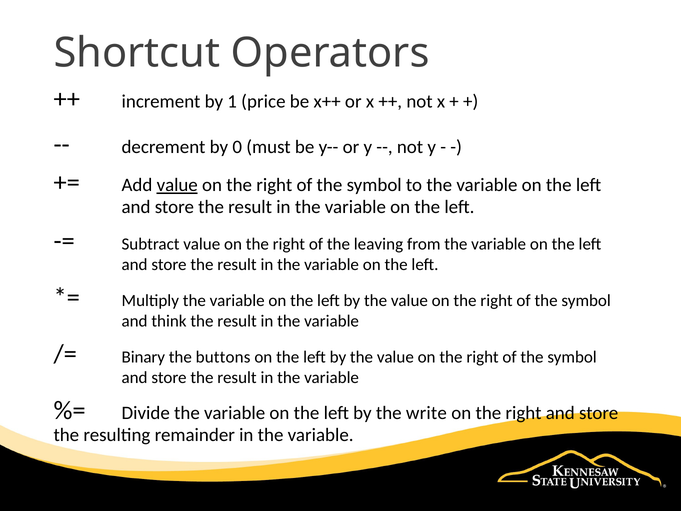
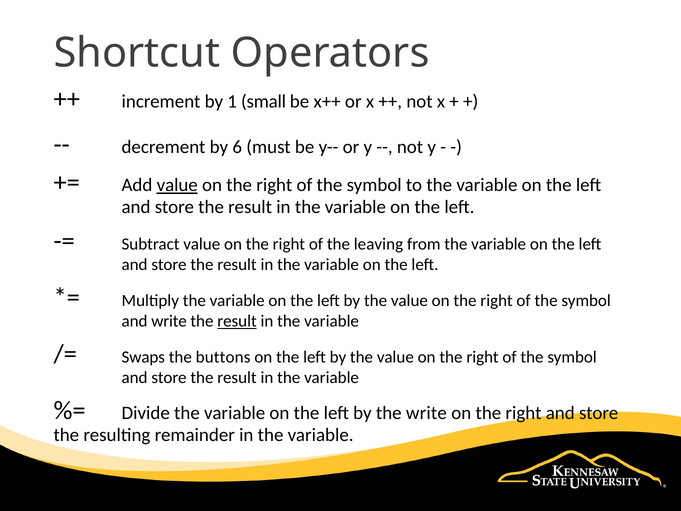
price: price -> small (264, 102)
0: 0 -> 6 (237, 147)
and think: think -> write (169, 321)
result underline: none -> present (237, 321)
Binary: Binary -> Swaps (143, 357)
